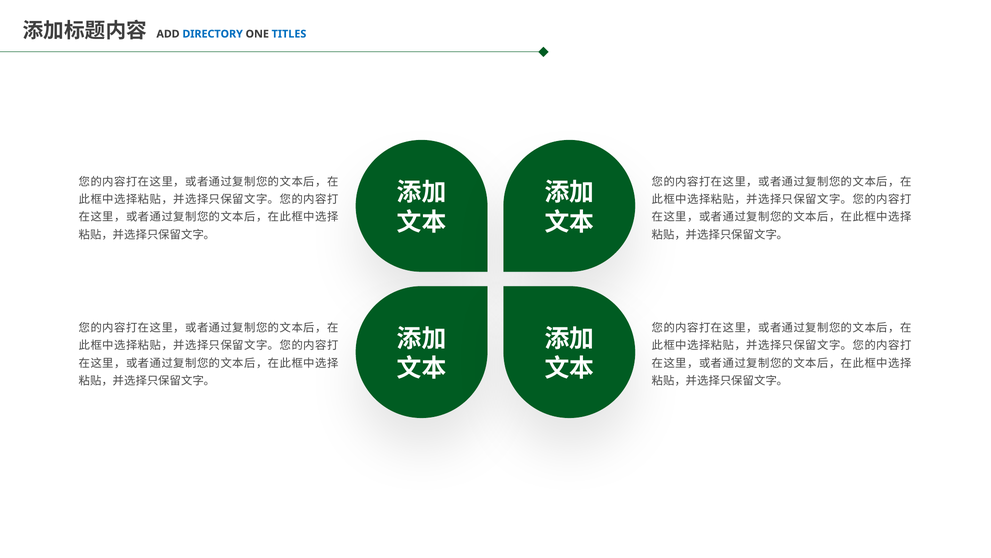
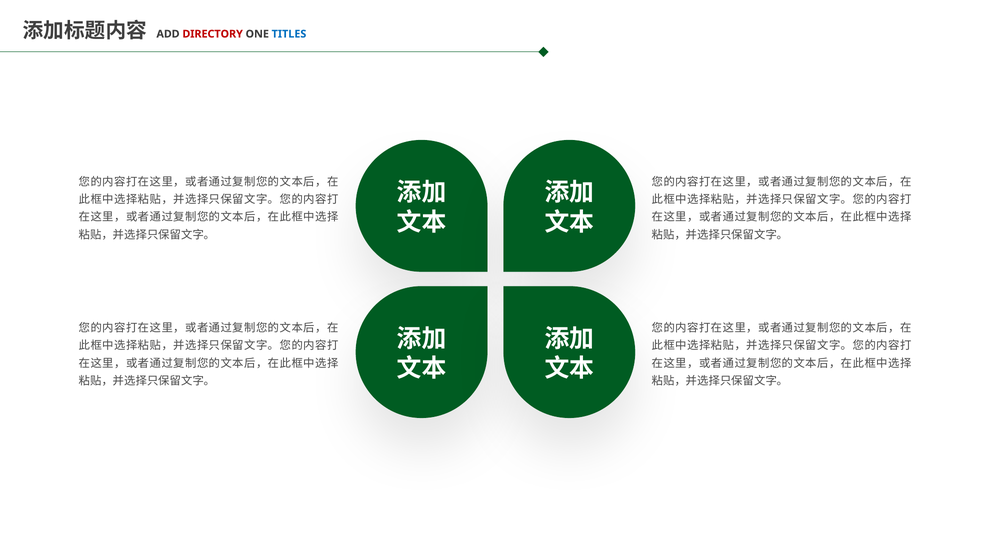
DIRECTORY colour: blue -> red (213, 34)
